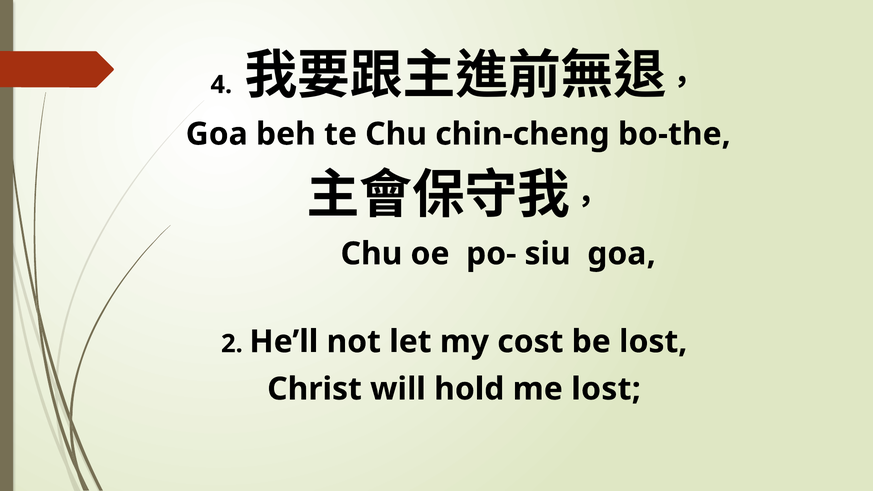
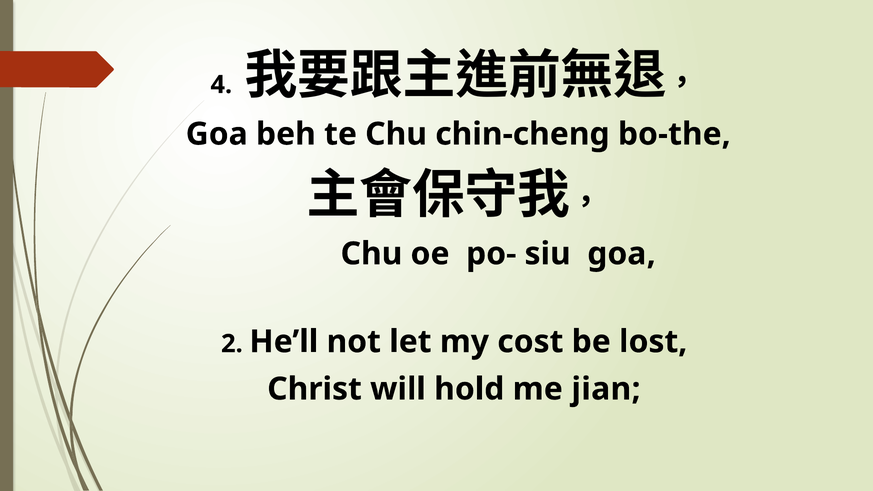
me lost: lost -> jian (606, 389)
